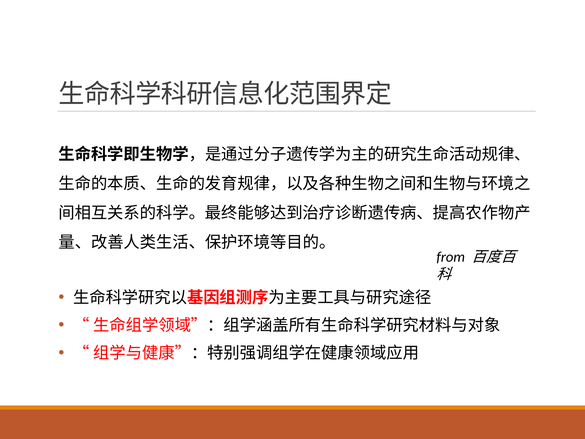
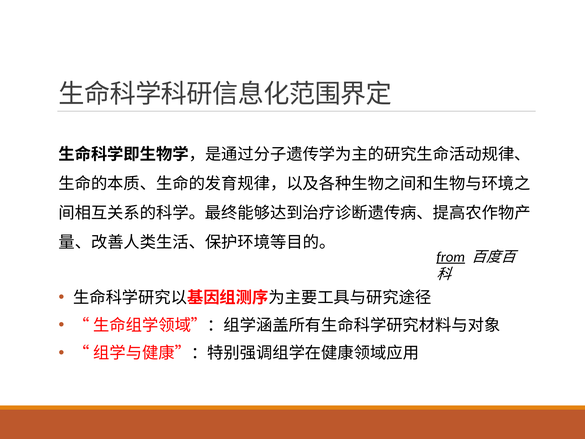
from underline: none -> present (451, 257)
